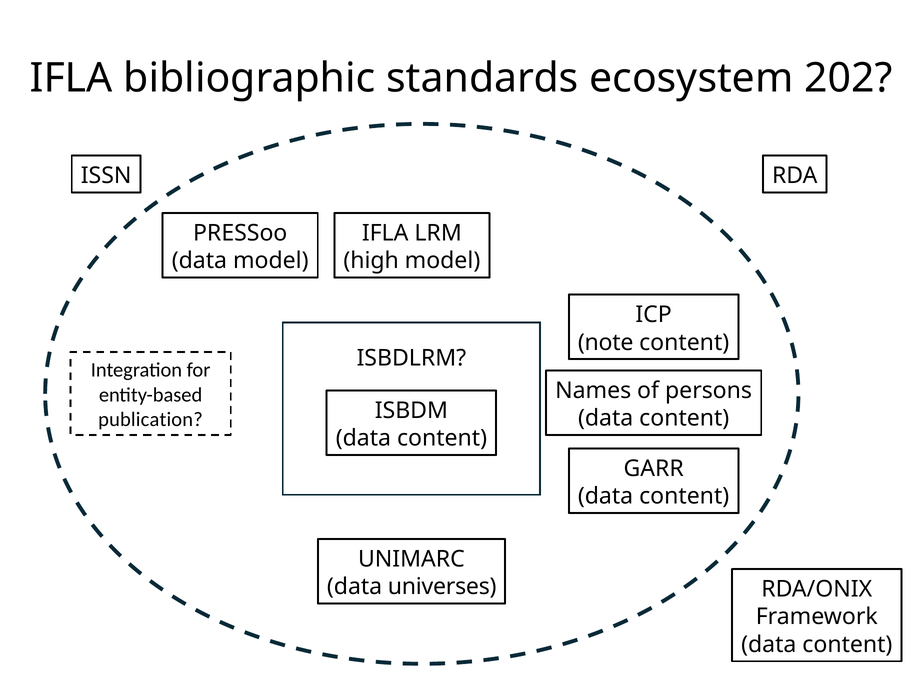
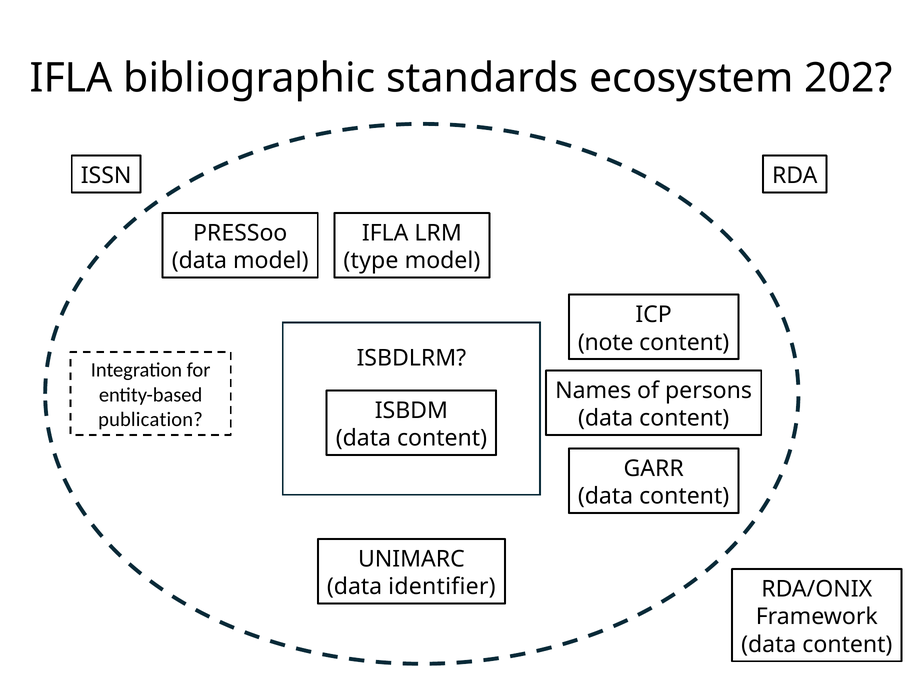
high: high -> type (371, 261)
universes: universes -> identifier (442, 586)
